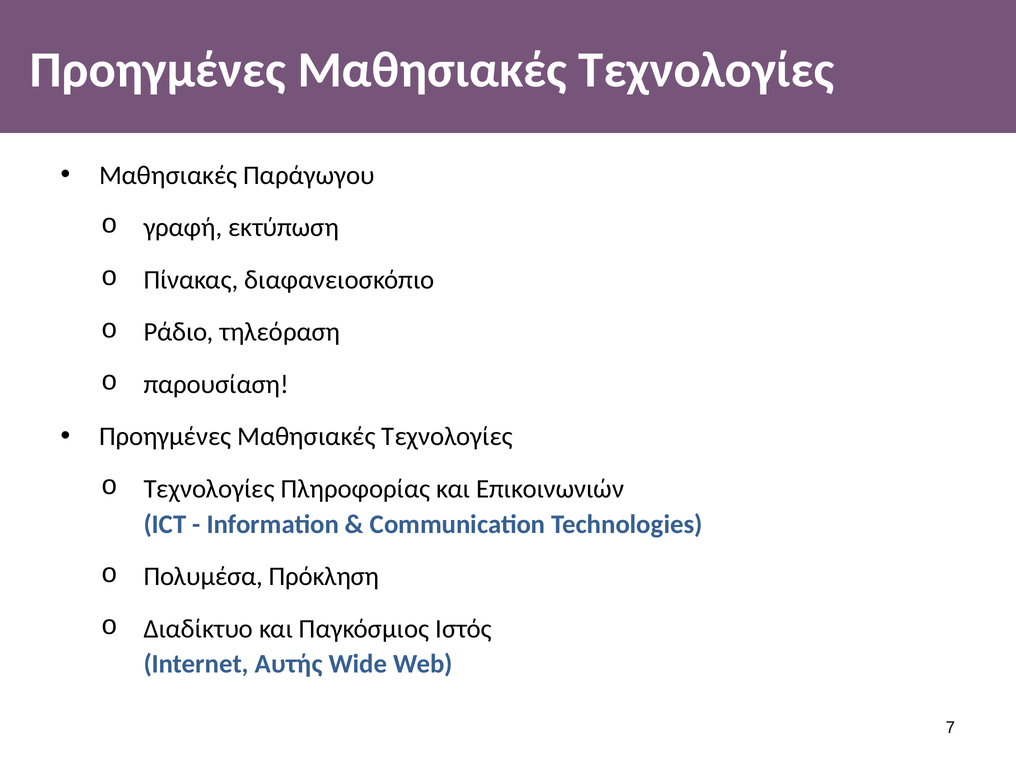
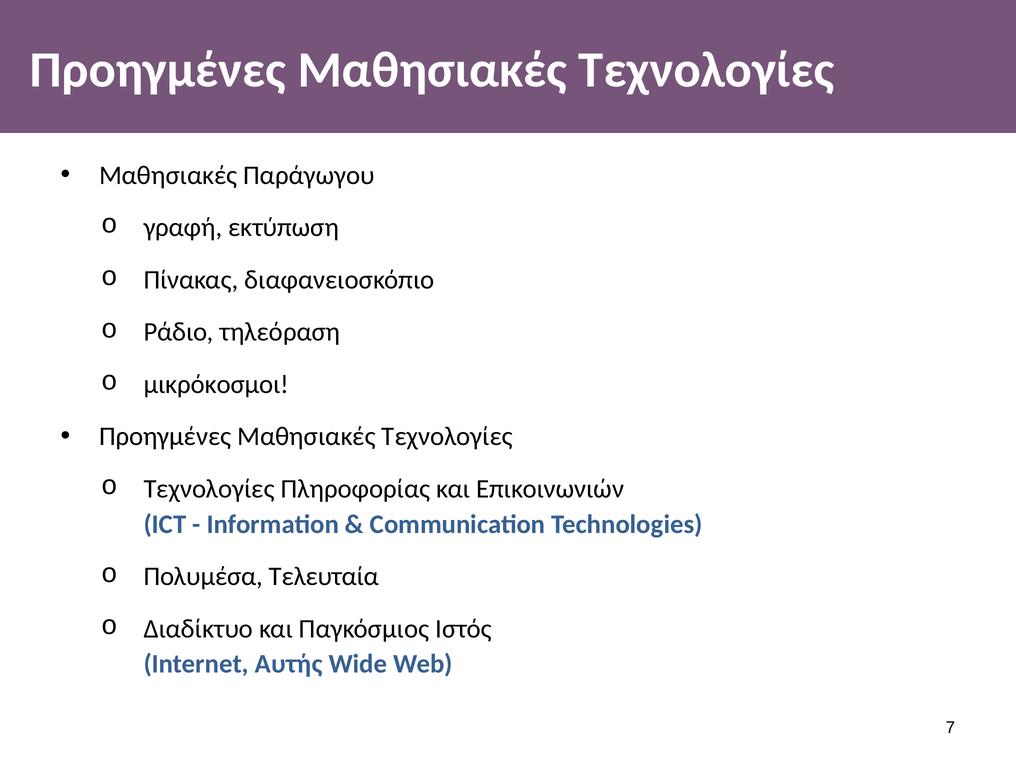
παρουσίαση: παρουσίαση -> μικρόκοσμοι (216, 384)
Πρόκληση: Πρόκληση -> Τελευταία (324, 577)
